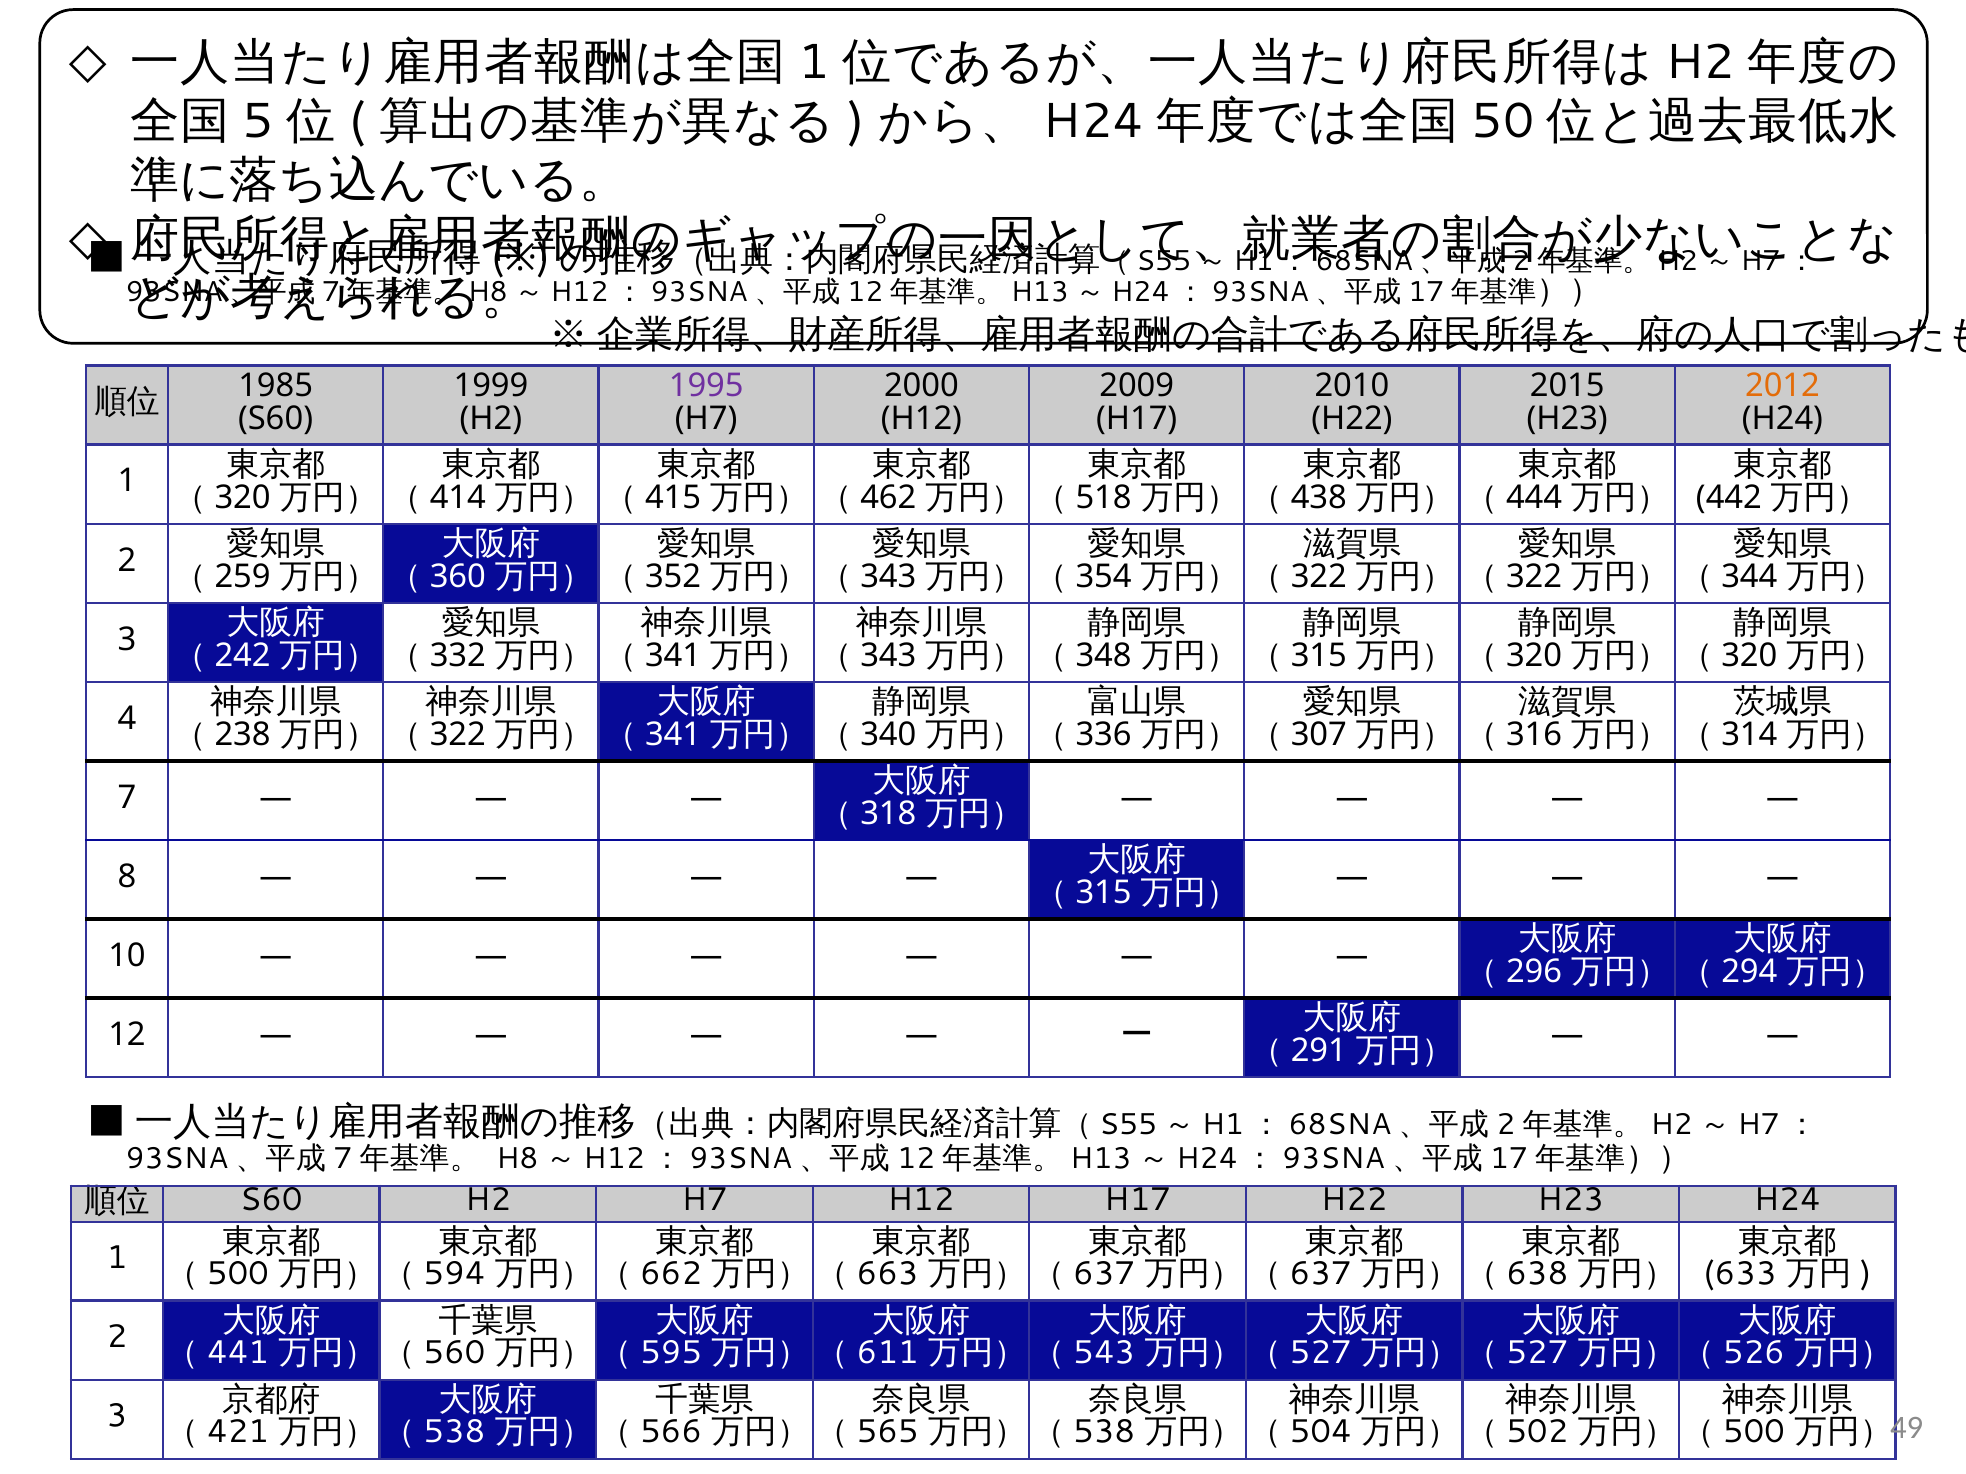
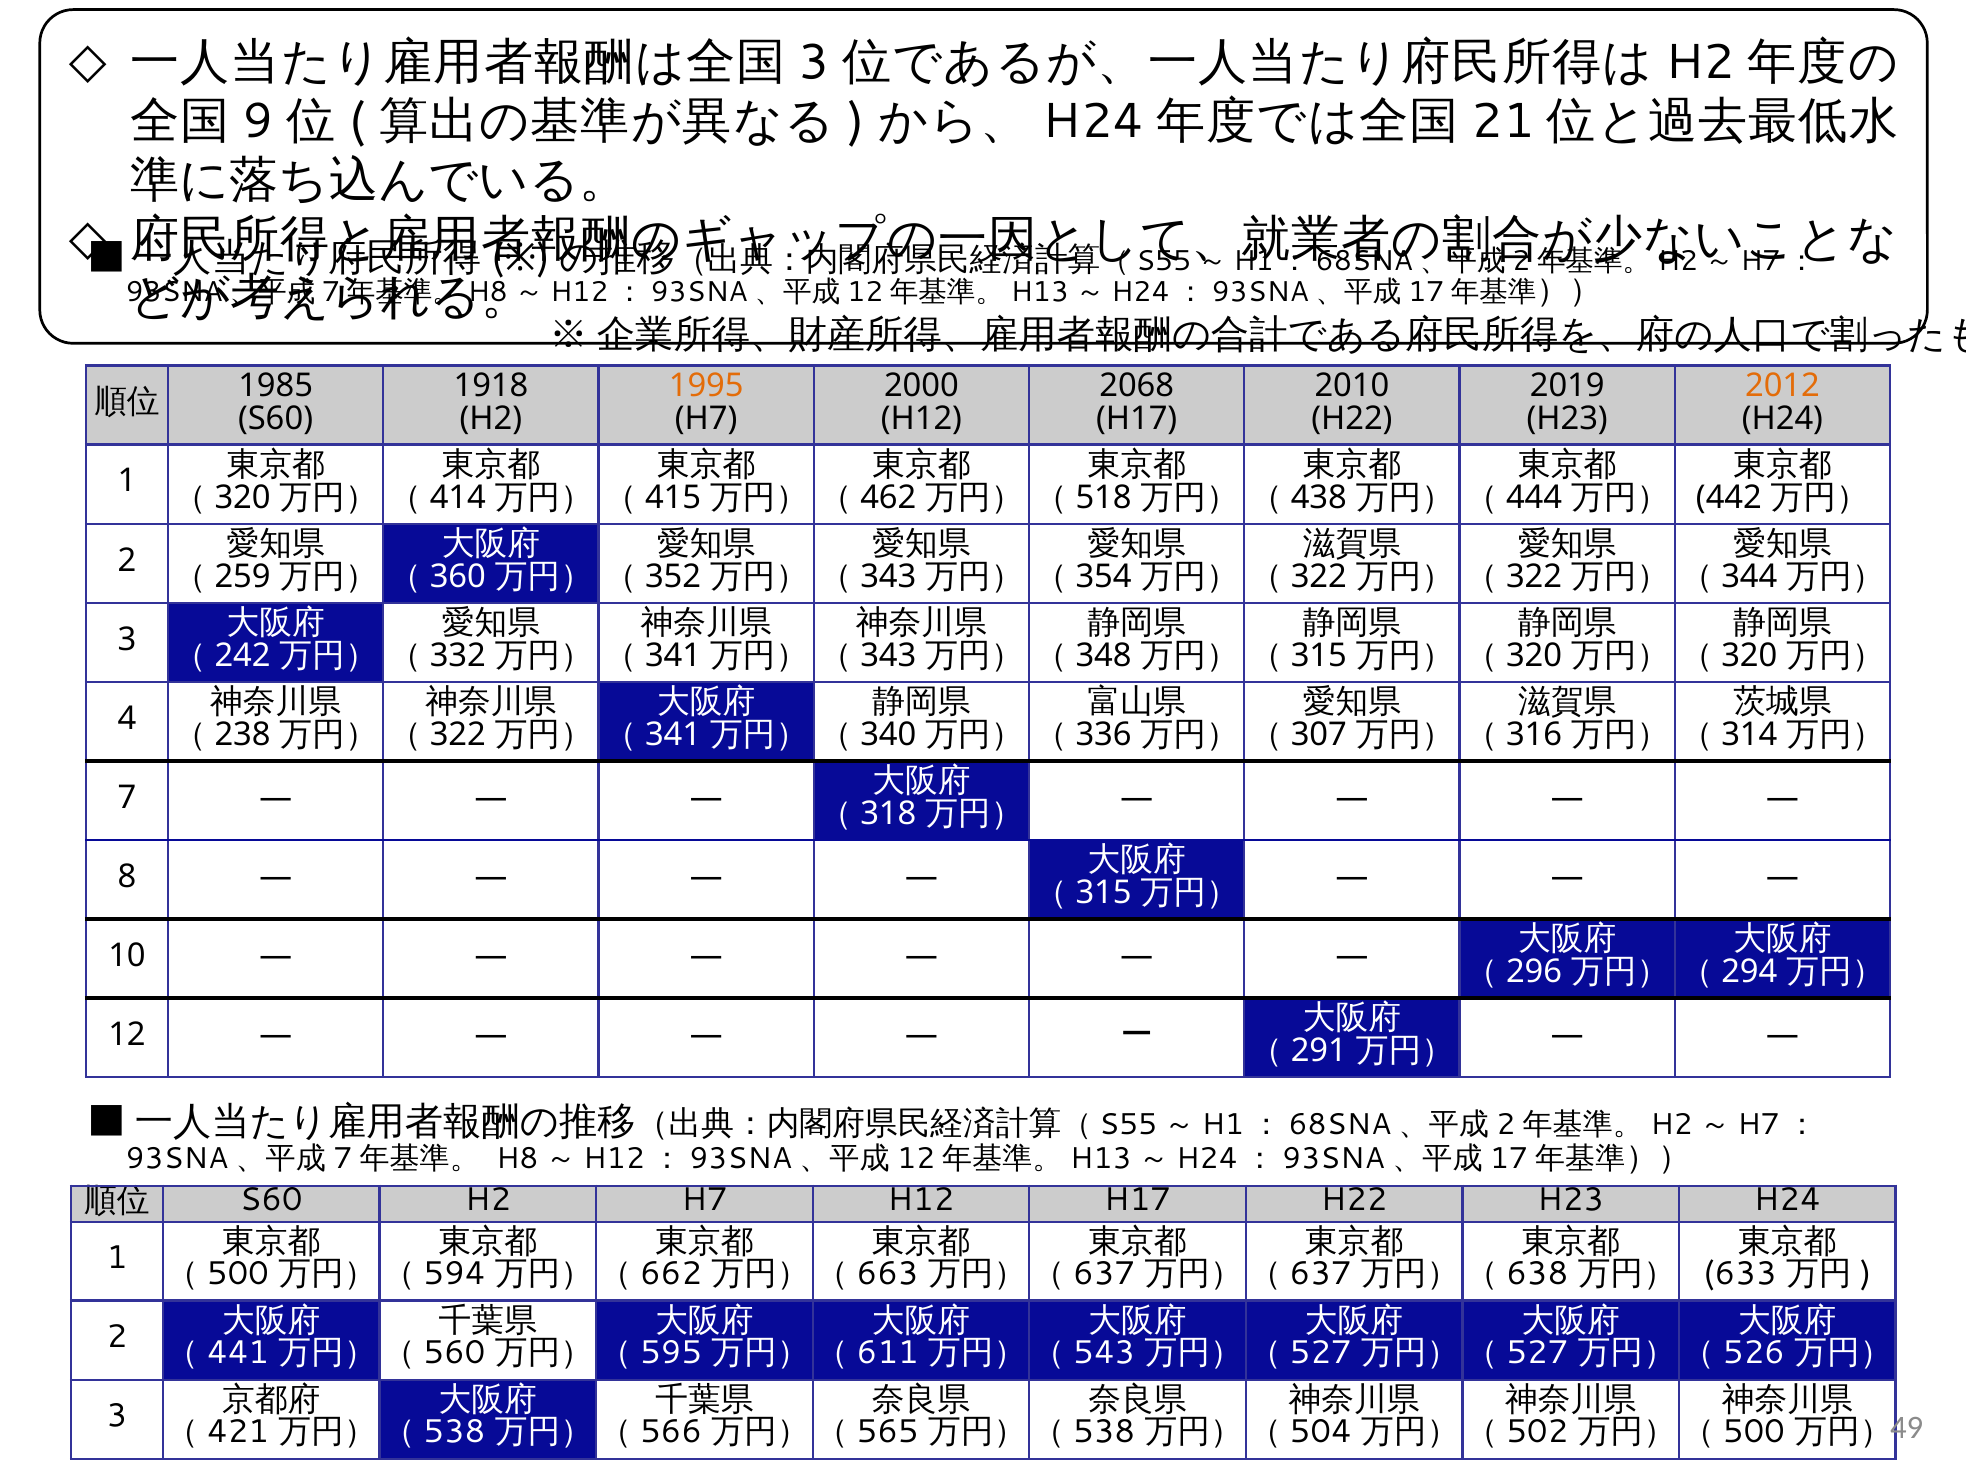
1: 1 -> 3 (814, 62)
5: 5 -> 9 (258, 121)
50: 50 -> 21 (1503, 121)
1999: 1999 -> 1918 (491, 386)
1995 colour: purple -> orange (706, 386)
2009: 2009 -> 2068 (1137, 386)
2015: 2015 -> 2019 (1567, 386)
